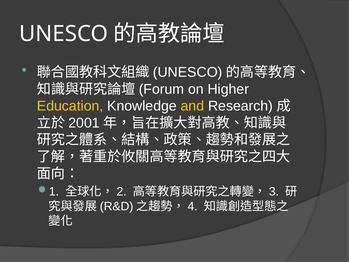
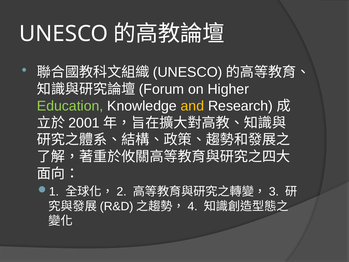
Education colour: yellow -> light green (70, 106)
